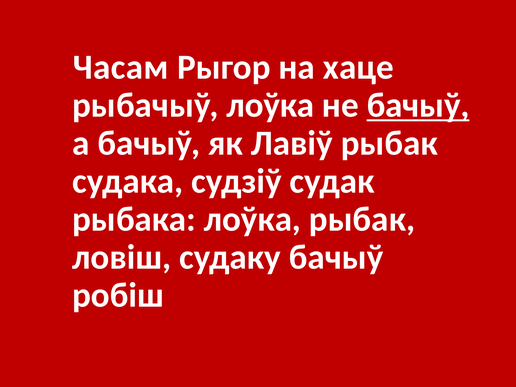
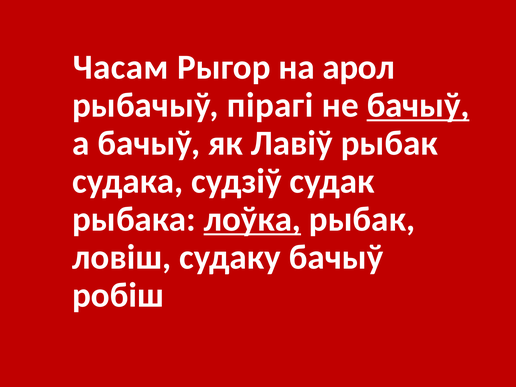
хаце: хаце -> арол (359, 67)
рыбачыў лоўка: лоўка -> пірагі (270, 105)
лоўка underline: none -> present (252, 219)
